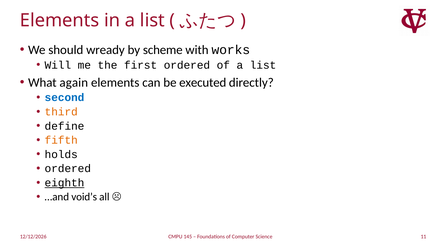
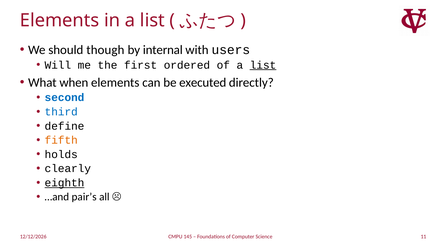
wready: wready -> though (105, 50)
scheme: scheme -> internal (163, 50)
works: works -> users (231, 50)
list underline: none -> present (263, 65)
again: again -> when (74, 83)
third colour: orange -> blue (61, 112)
ordered: ordered -> clearly (68, 169)
void’s: void’s -> pair’s (84, 197)
